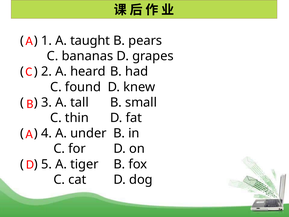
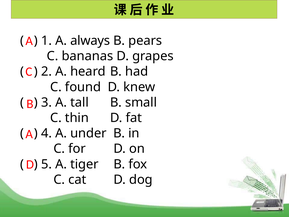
taught: taught -> always (90, 41)
